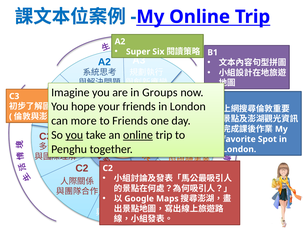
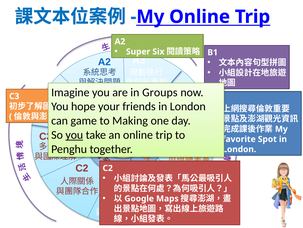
more: more -> game (84, 120)
to Friends: Friends -> Making (130, 120)
online underline: present -> none (138, 135)
